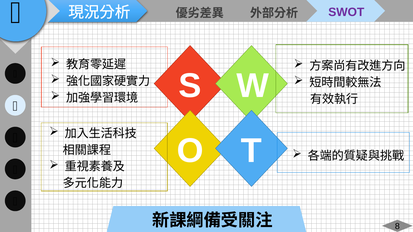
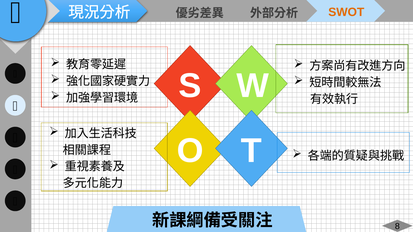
SWOT colour: purple -> orange (346, 12)
